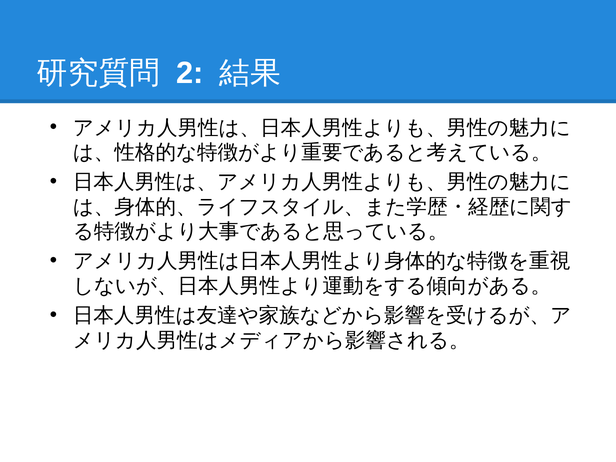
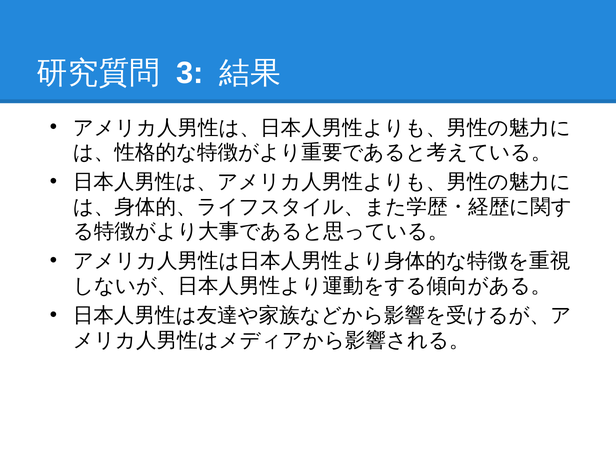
2: 2 -> 3 (190, 73)
